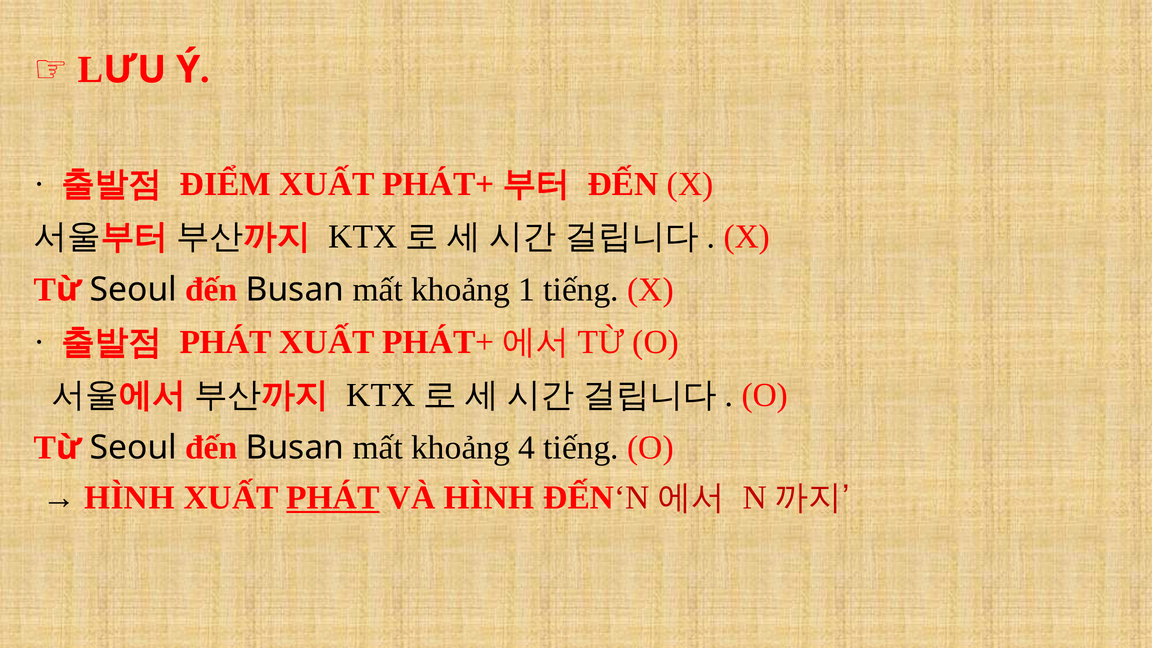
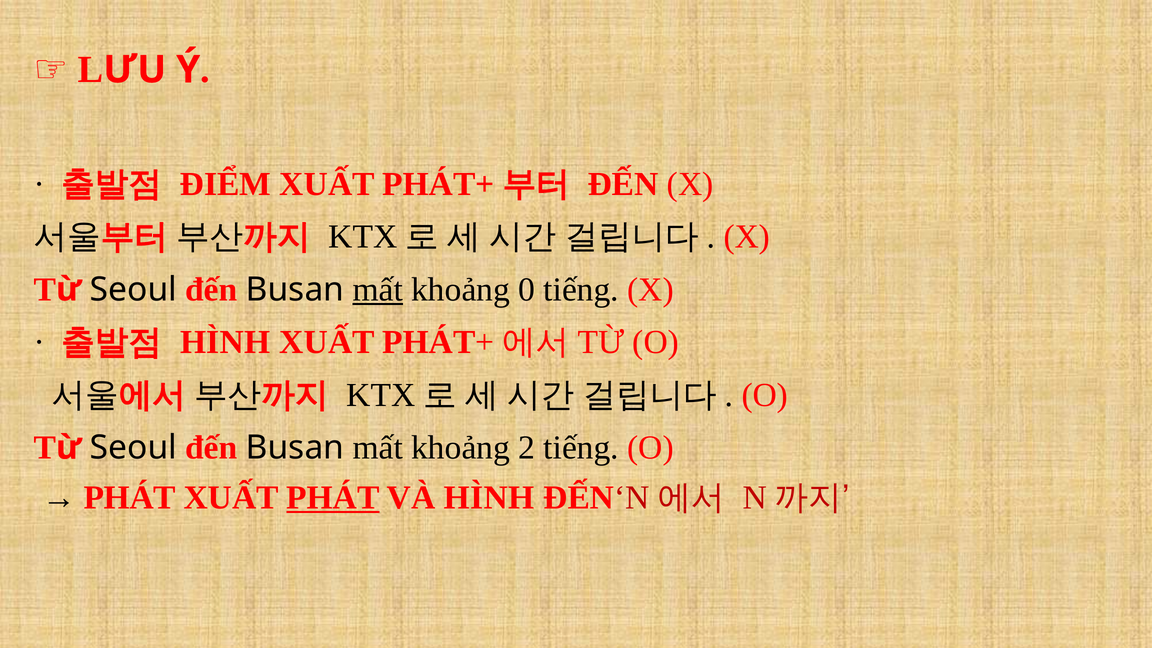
mất underline: none -> present (378, 289)
1: 1 -> 0 (527, 289)
PHÁT: PHÁT -> HÌNH (225, 342)
4: 4 -> 2 (527, 448)
HÌNH: HÌNH -> PHÁT (130, 498)
